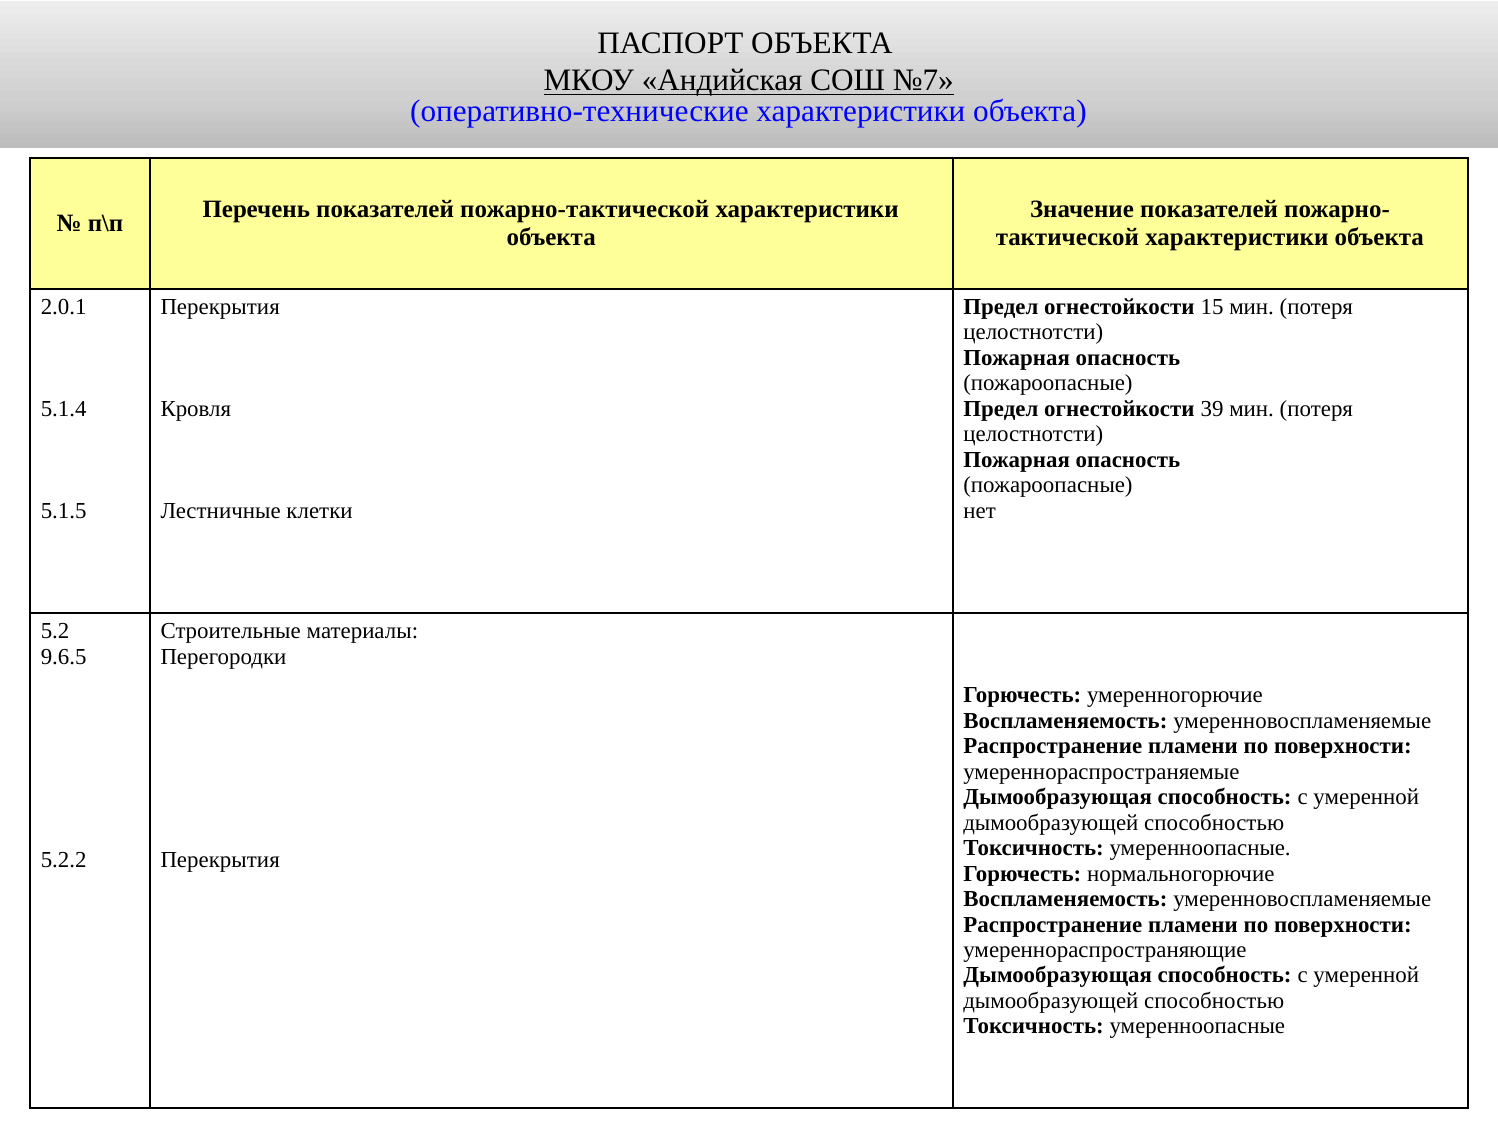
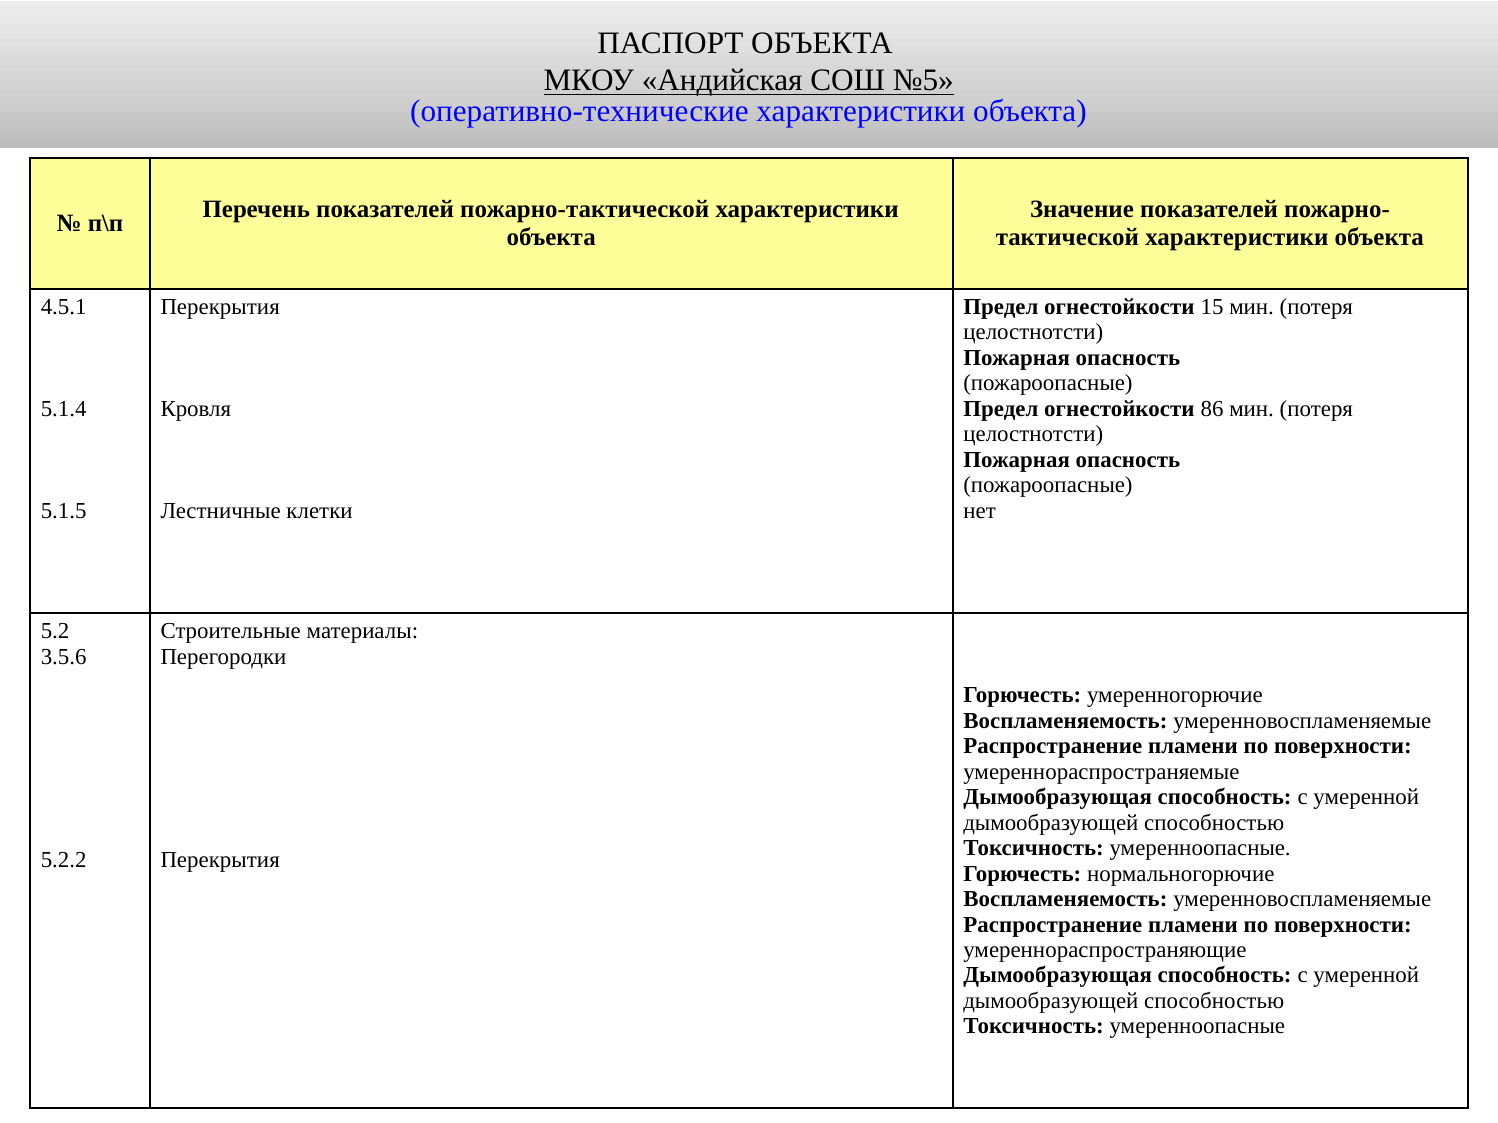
№7: №7 -> №5 (923, 81)
2.0.1: 2.0.1 -> 4.5.1 (64, 307)
39: 39 -> 86 (1212, 409)
9.6.5: 9.6.5 -> 3.5.6 (64, 657)
